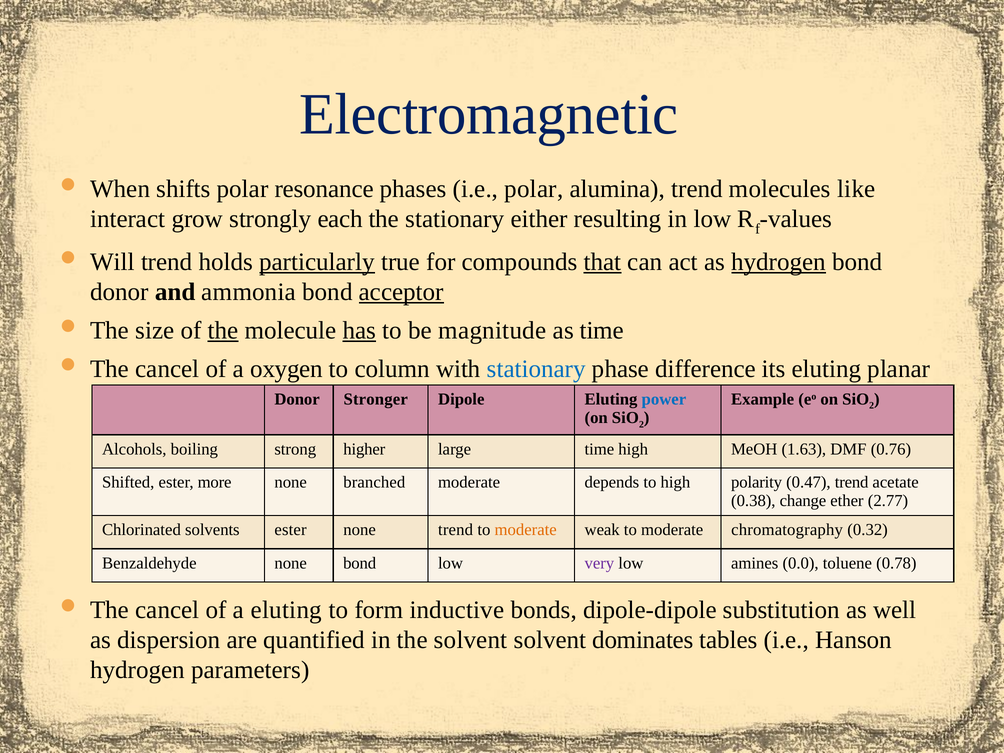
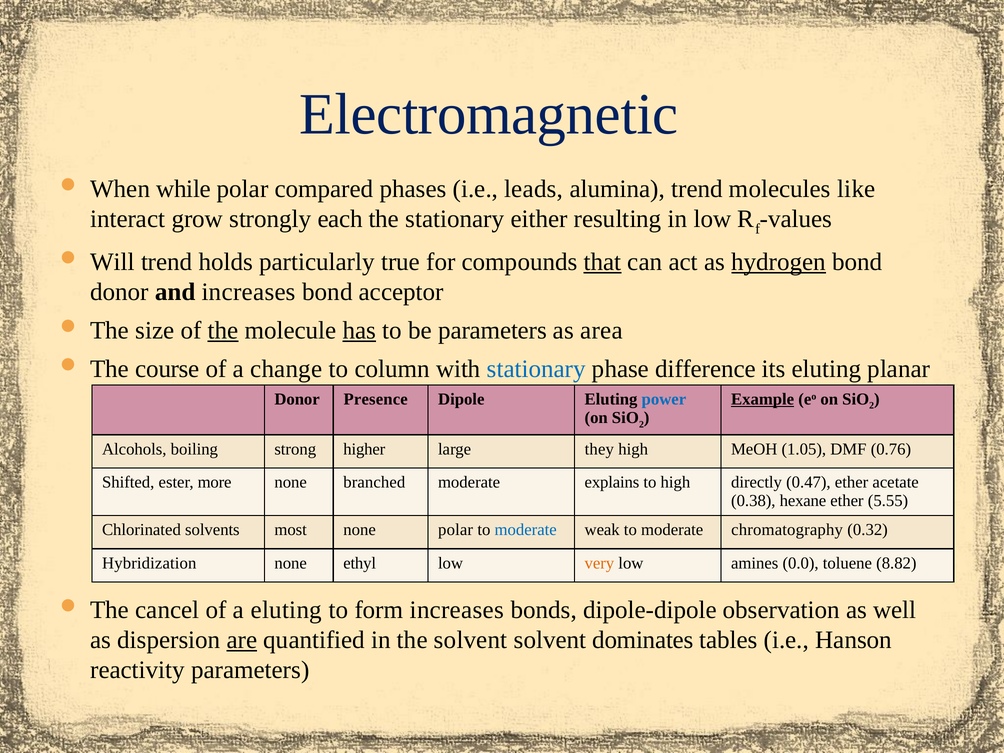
shifts: shifts -> while (184, 189)
resonance: resonance -> compared (324, 189)
i.e polar: polar -> leads (534, 189)
particularly underline: present -> none (317, 262)
and ammonia: ammonia -> increases (249, 292)
acceptor underline: present -> none (401, 292)
be magnitude: magnitude -> parameters (492, 330)
as time: time -> area (602, 330)
cancel: cancel -> course (167, 369)
oxygen: oxygen -> change (286, 369)
Stronger: Stronger -> Presence (376, 399)
Example underline: none -> present (763, 399)
large time: time -> they (599, 449)
1.63: 1.63 -> 1.05 (804, 449)
depends: depends -> explains (612, 482)
polarity: polarity -> directly (757, 482)
0.47 trend: trend -> ether (852, 482)
change: change -> hexane (803, 501)
2.77: 2.77 -> 5.55 (888, 501)
solvents ester: ester -> most (291, 530)
none trend: trend -> polar (456, 530)
moderate colour: orange -> blue (526, 530)
Benzaldehyde: Benzaldehyde -> Hybridization (149, 563)
none bond: bond -> ethyl (360, 563)
very colour: purple -> orange (599, 563)
0.78: 0.78 -> 8.82 (896, 563)
form inductive: inductive -> increases (457, 610)
substitution: substitution -> observation (781, 610)
are underline: none -> present (242, 640)
hydrogen: hydrogen -> reactivity (137, 670)
